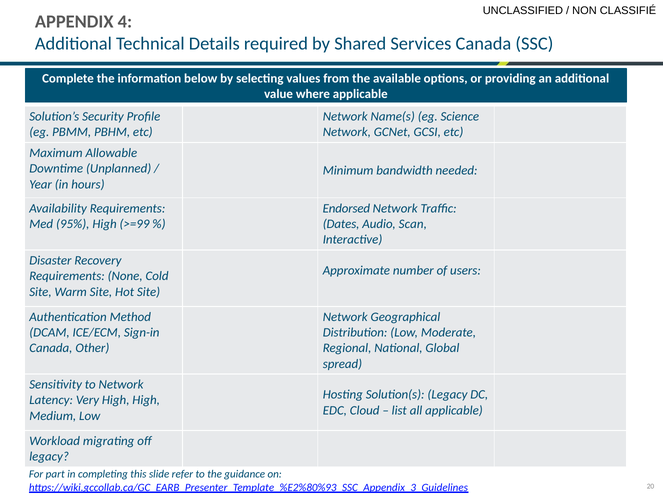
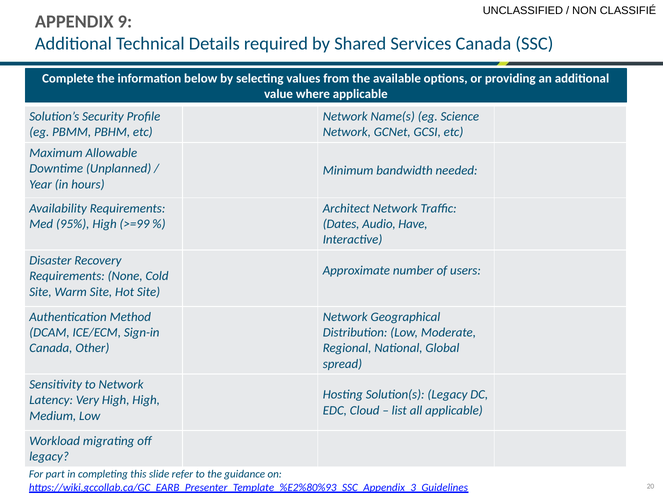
4: 4 -> 9 (125, 22)
Endorsed: Endorsed -> Architect (346, 208)
Scan: Scan -> Have (413, 224)
